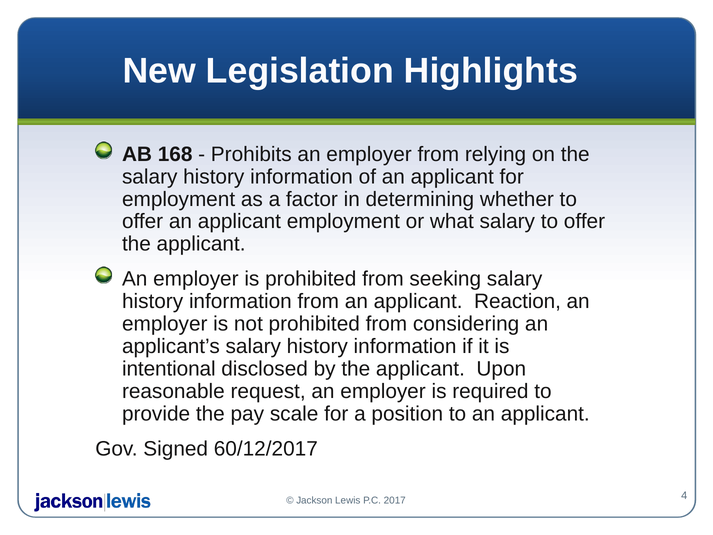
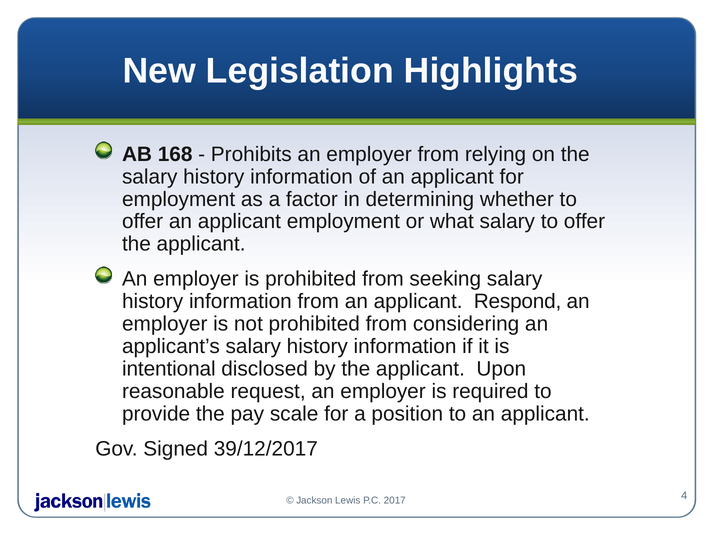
Reaction: Reaction -> Respond (518, 301)
60/12/2017: 60/12/2017 -> 39/12/2017 (266, 449)
